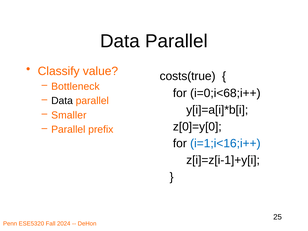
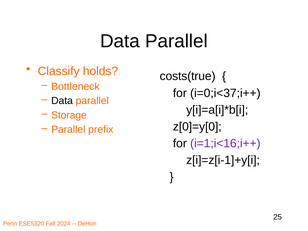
value: value -> holds (100, 71)
i=0;i<68;i++: i=0;i<68;i++ -> i=0;i<37;i++ (225, 93)
Smaller: Smaller -> Storage (69, 115)
i=1;i<16;i++ colour: blue -> purple (225, 143)
